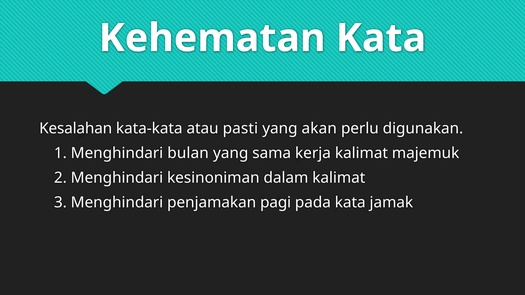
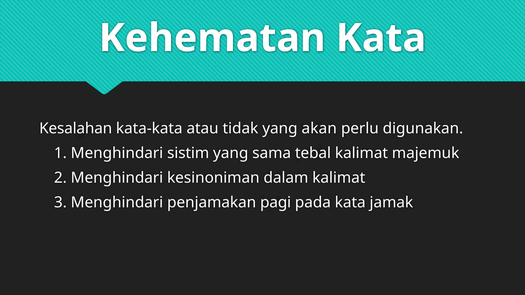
pasti: pasti -> tidak (240, 128)
bulan: bulan -> sistim (188, 153)
kerja: kerja -> tebal (313, 153)
